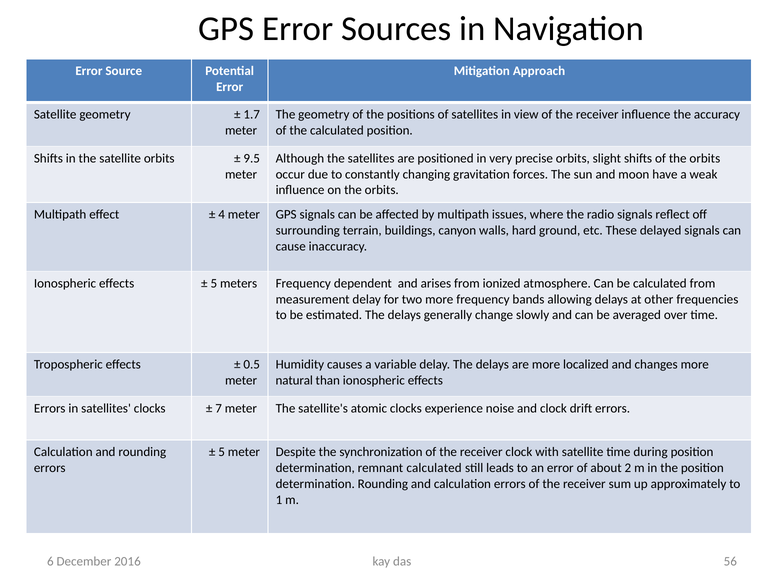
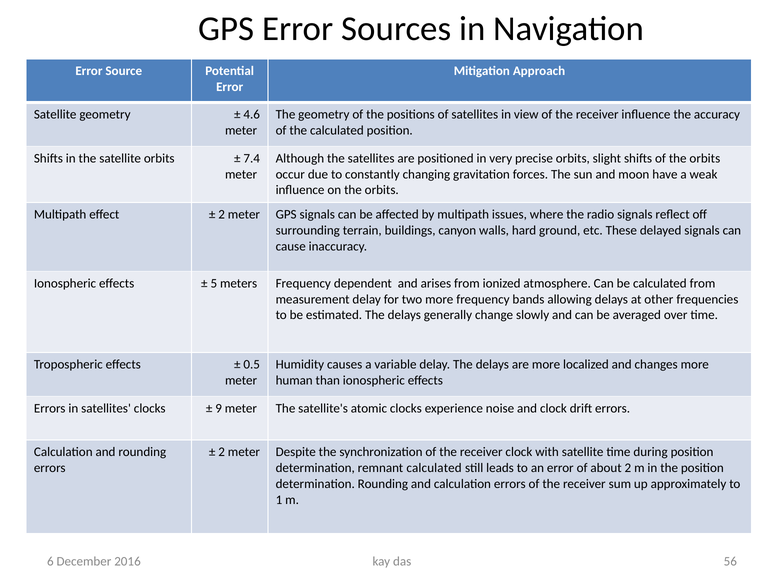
1.7: 1.7 -> 4.6 (252, 115)
9.5: 9.5 -> 7.4 (252, 158)
4: 4 -> 2 (222, 215)
natural: natural -> human (294, 380)
7: 7 -> 9 (219, 408)
5: 5 -> 2 (222, 452)
